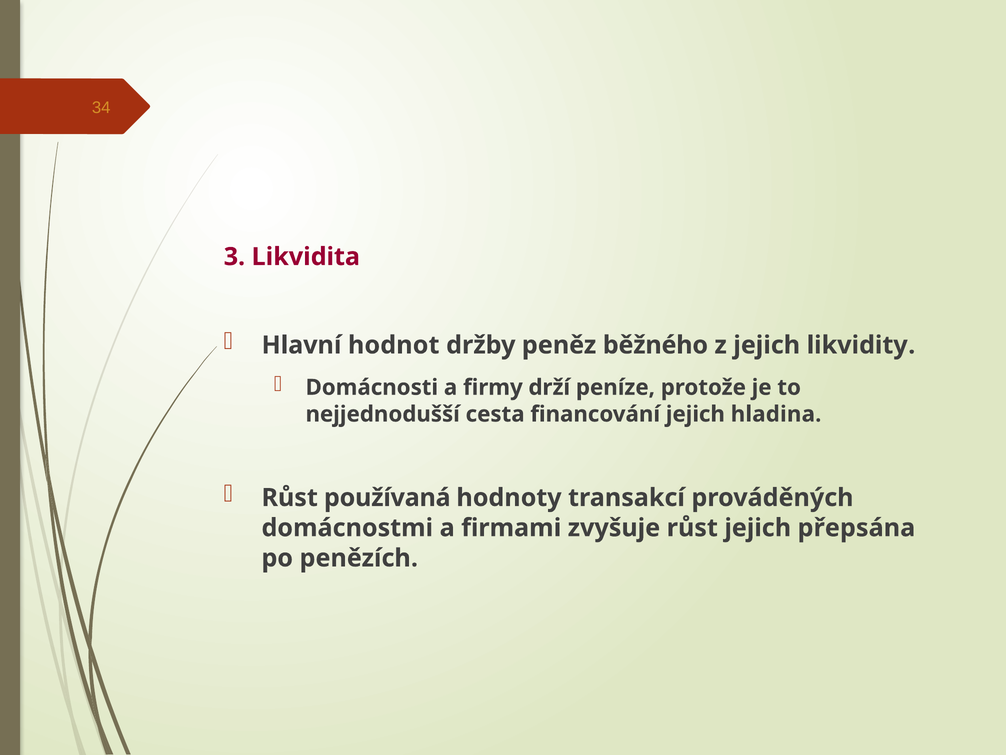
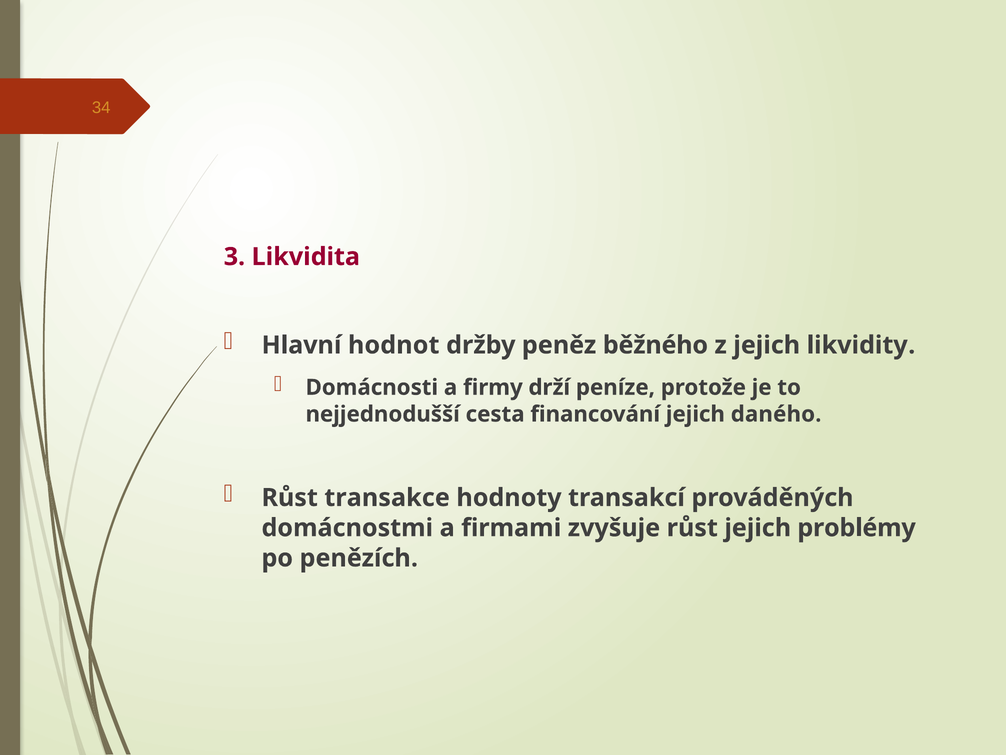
hladina: hladina -> daného (776, 414)
používaná: používaná -> transakce (387, 497)
přepsána: přepsána -> problémy (857, 528)
